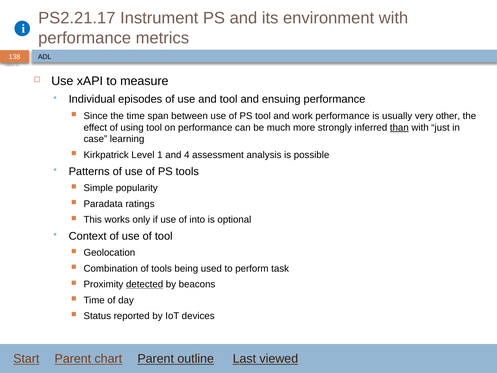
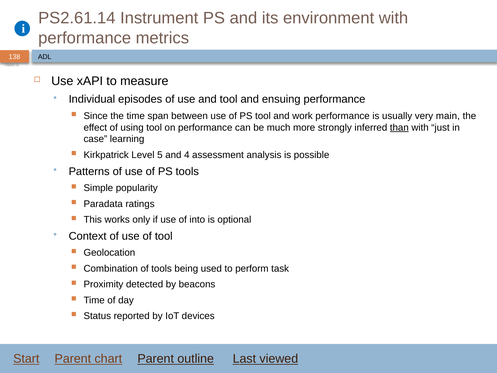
PS2.21.17: PS2.21.17 -> PS2.61.14 (77, 18)
other: other -> main (448, 116)
1: 1 -> 5 (160, 155)
detected underline: present -> none (145, 284)
